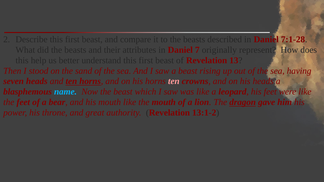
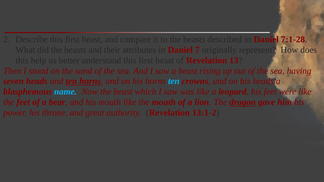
ten colour: pink -> light blue (174, 81)
